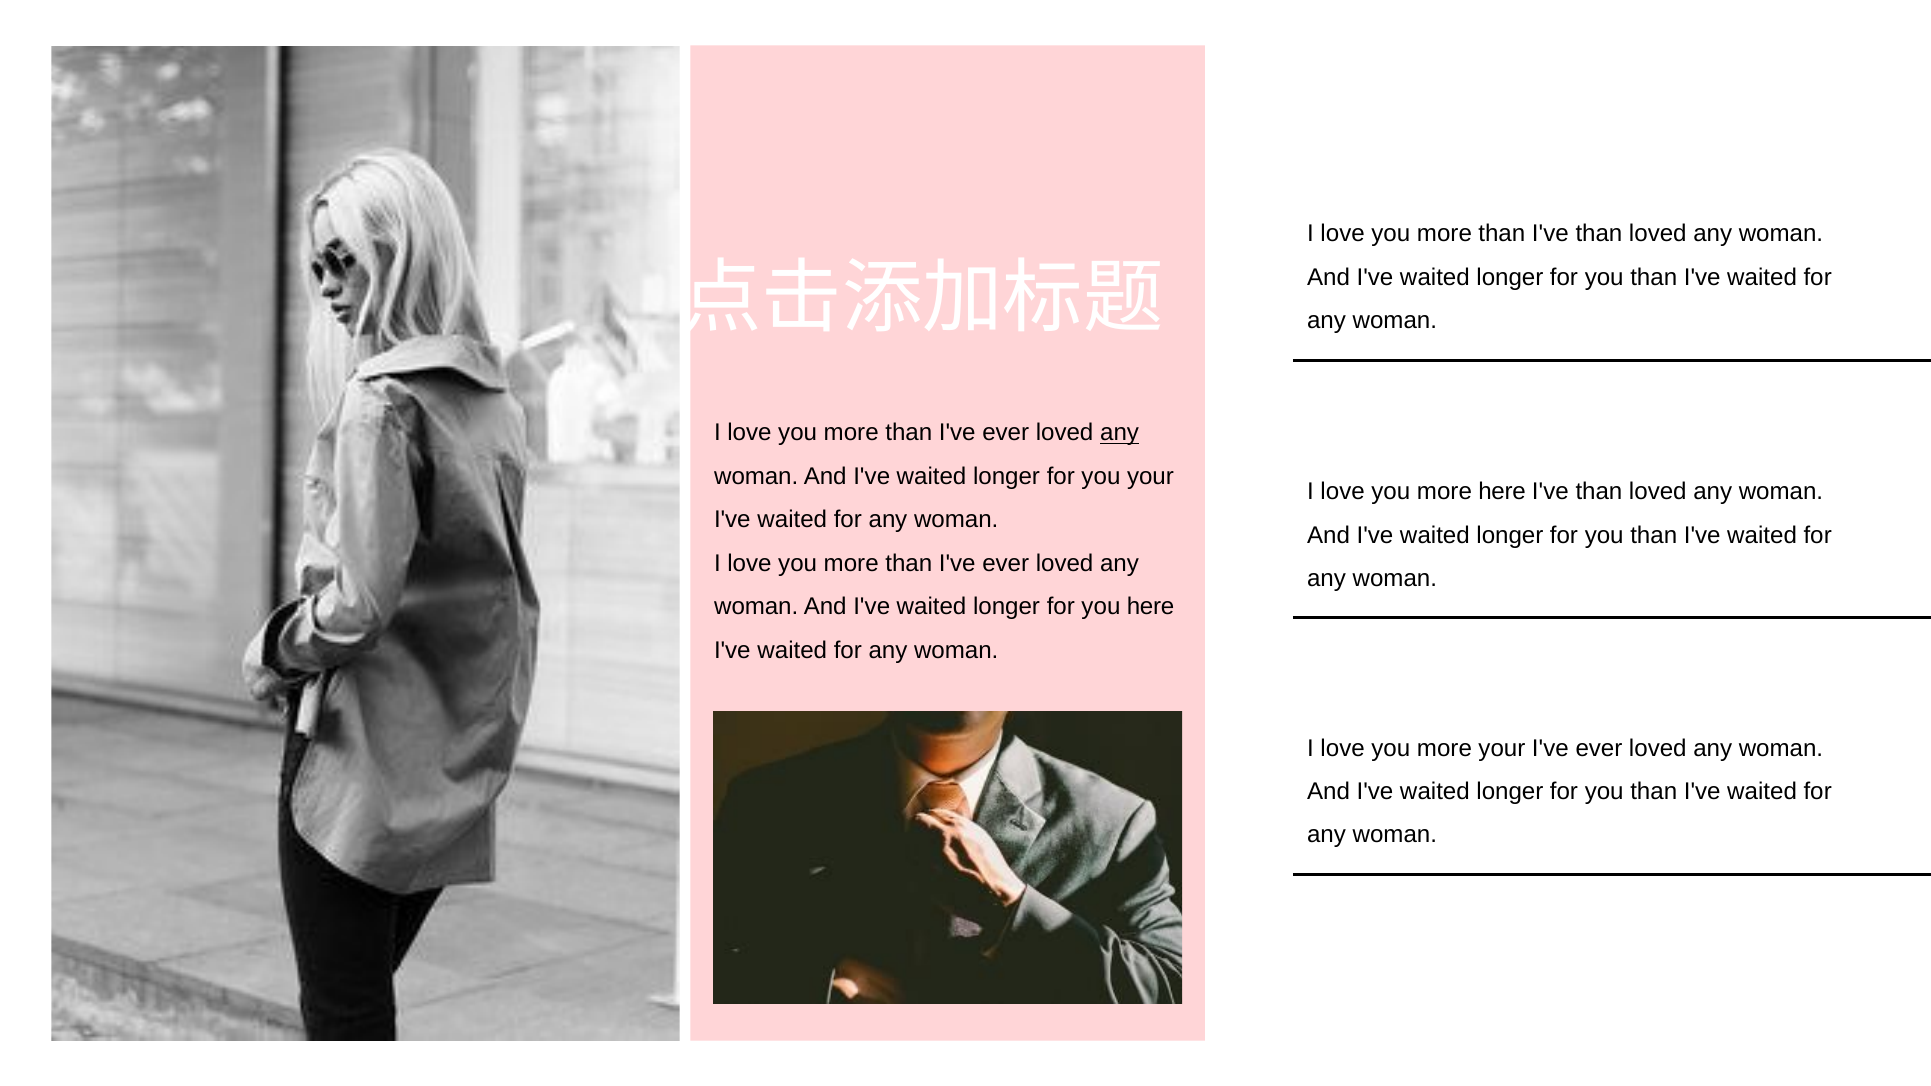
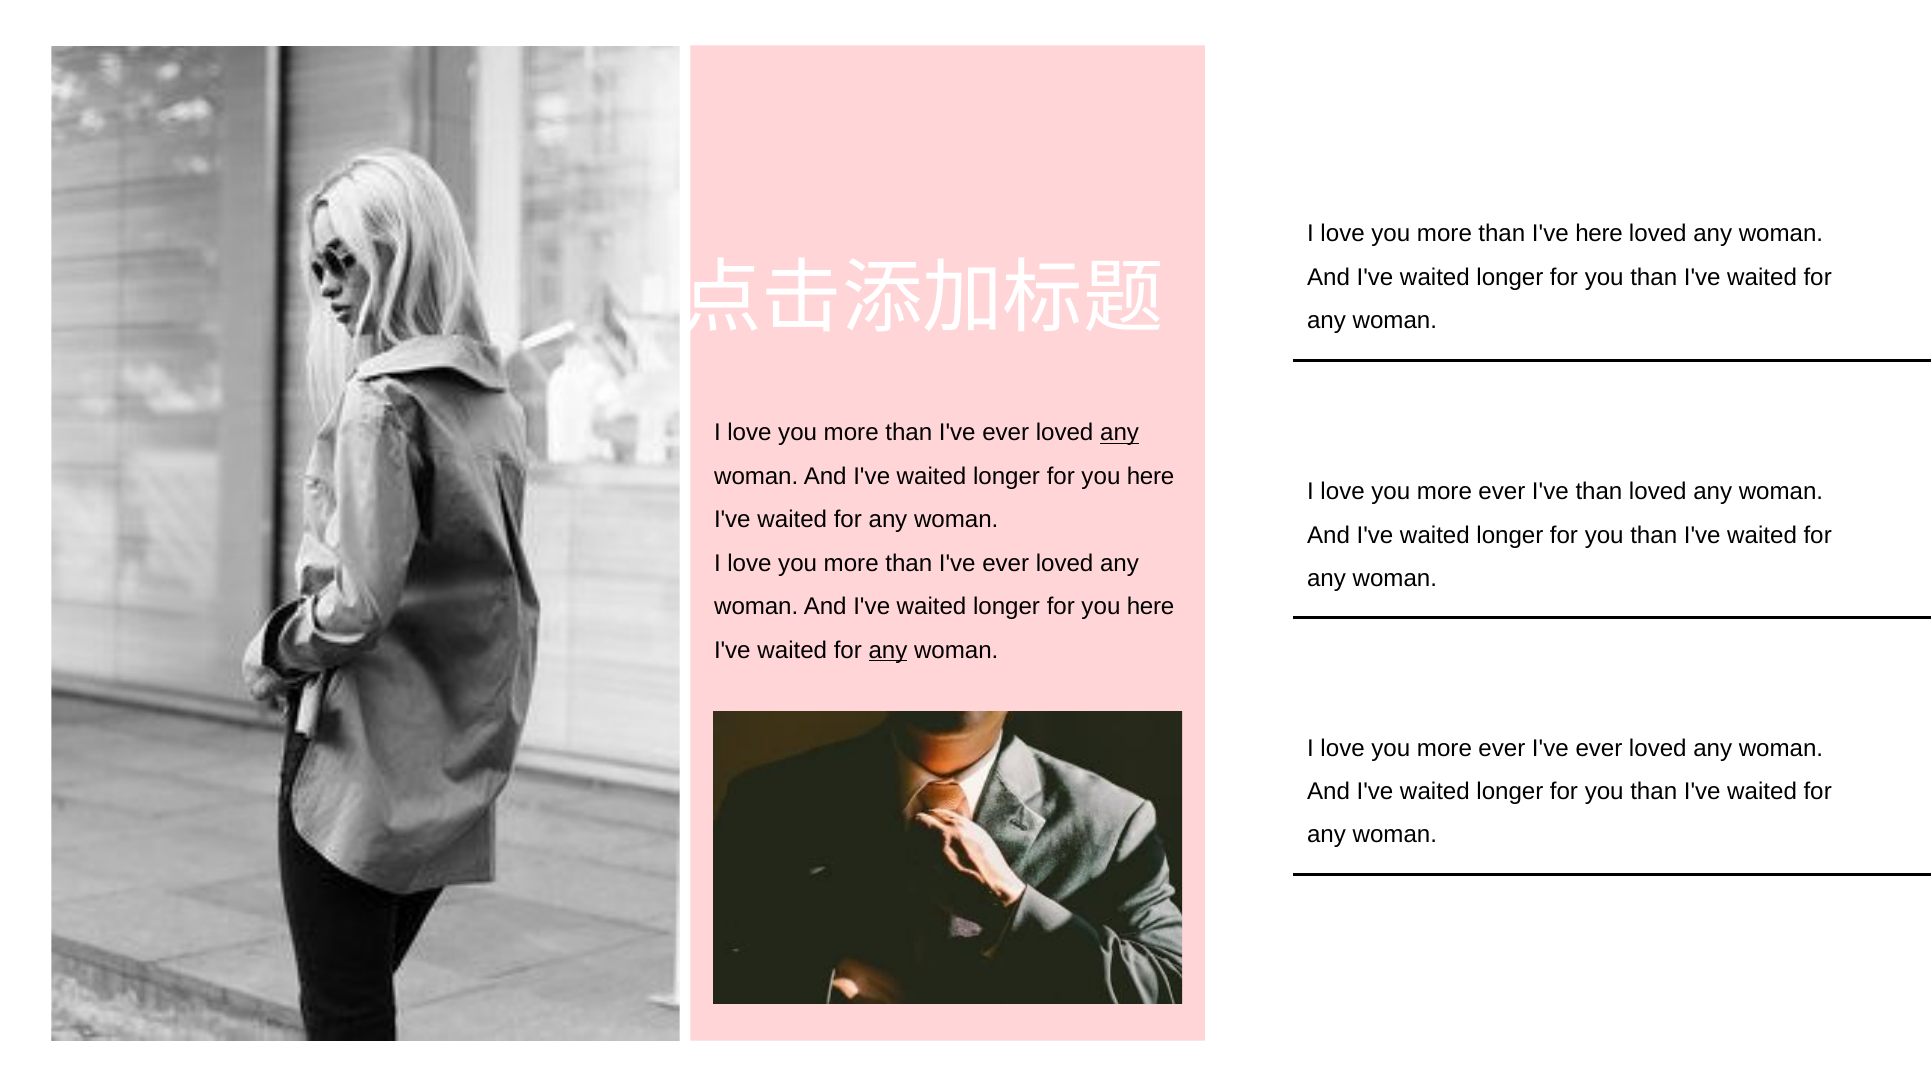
than I've than: than -> here (1599, 234)
your: your -> here (1151, 476)
here: here -> ever (1502, 492)
any underline: none -> present (888, 650)
your: your -> ever (1502, 748)
